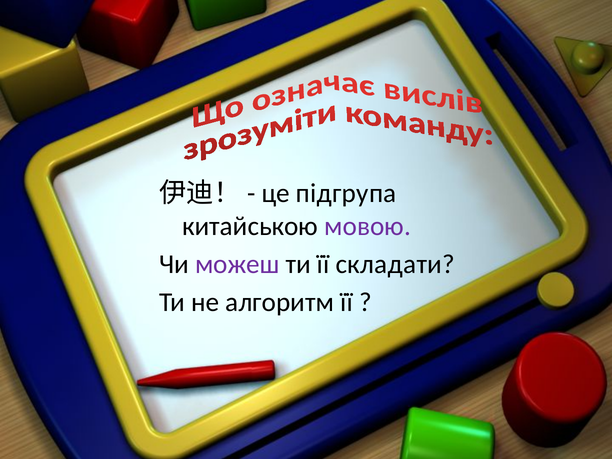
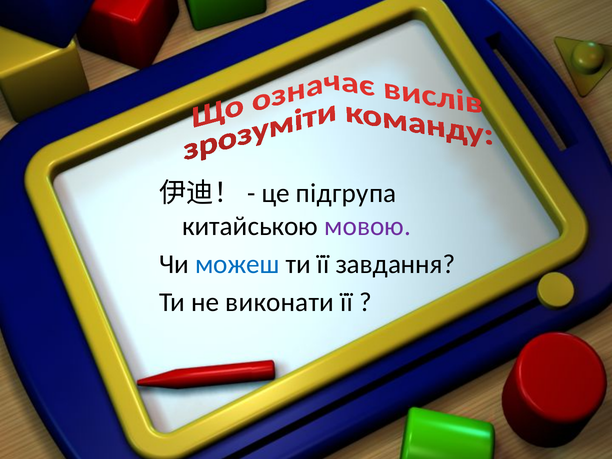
можеш colour: purple -> blue (237, 264)
складати: складати -> завдання (395, 264)
алгоритм: алгоритм -> виконати (280, 302)
